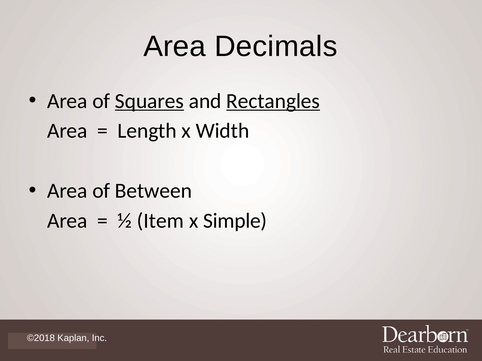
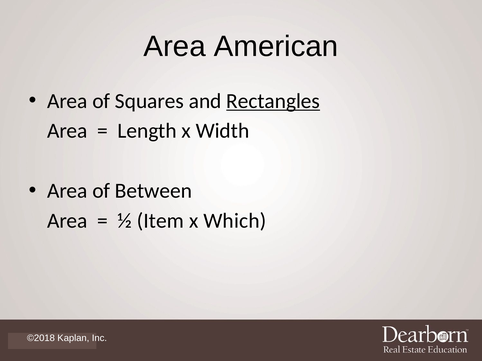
Decimals: Decimals -> American (276, 47)
Squares underline: present -> none (149, 101)
Simple: Simple -> Which (235, 221)
